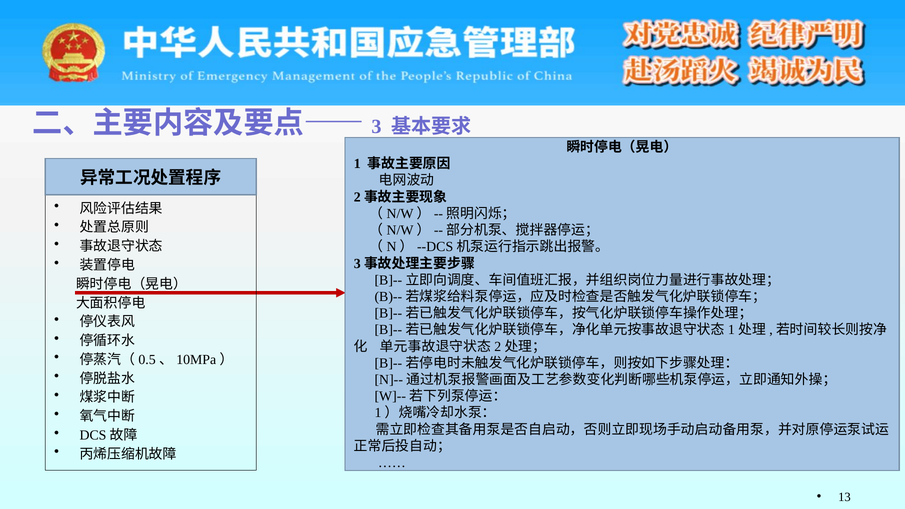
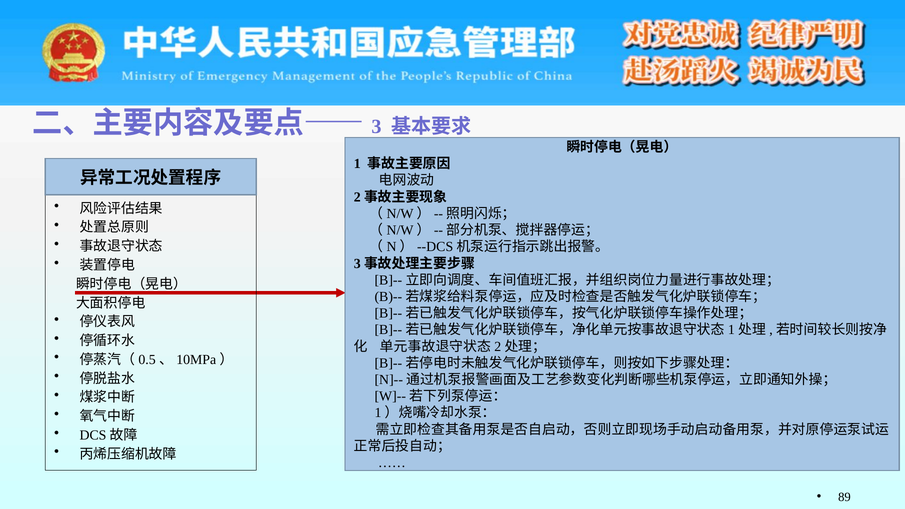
13: 13 -> 89 (844, 497)
